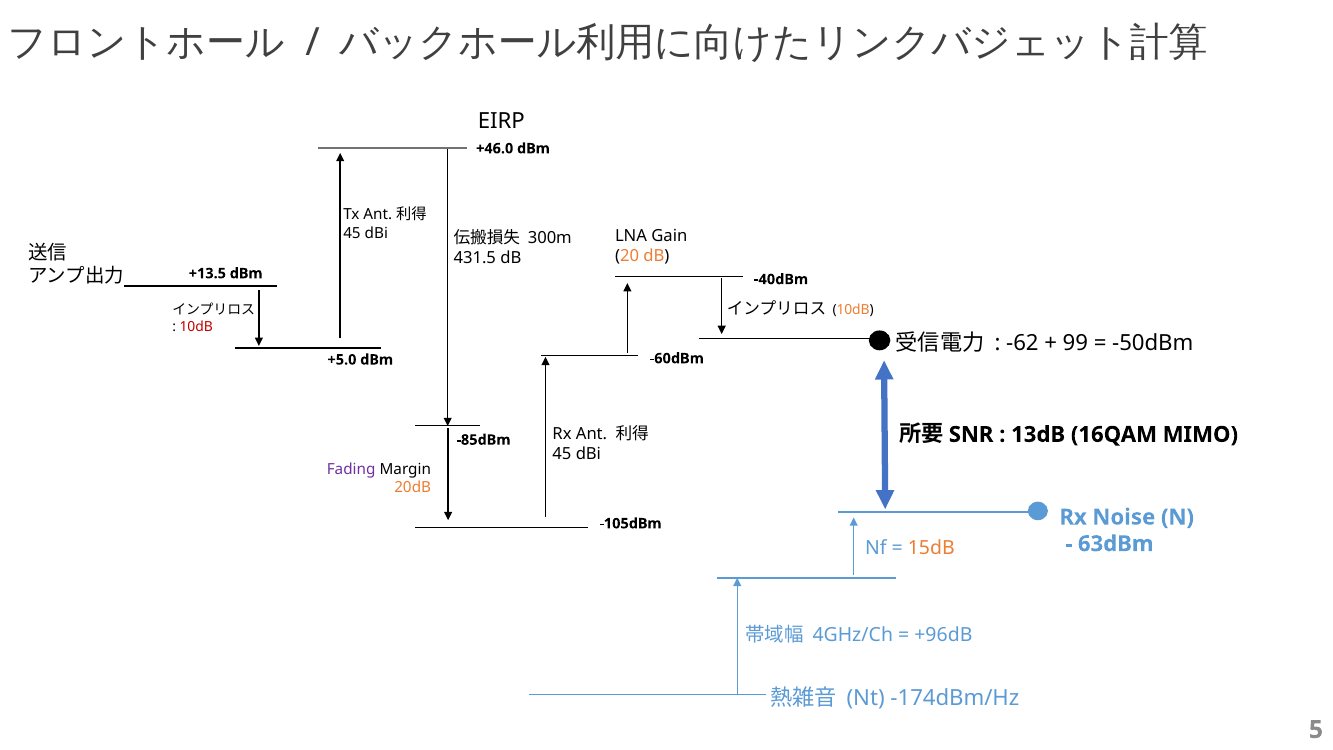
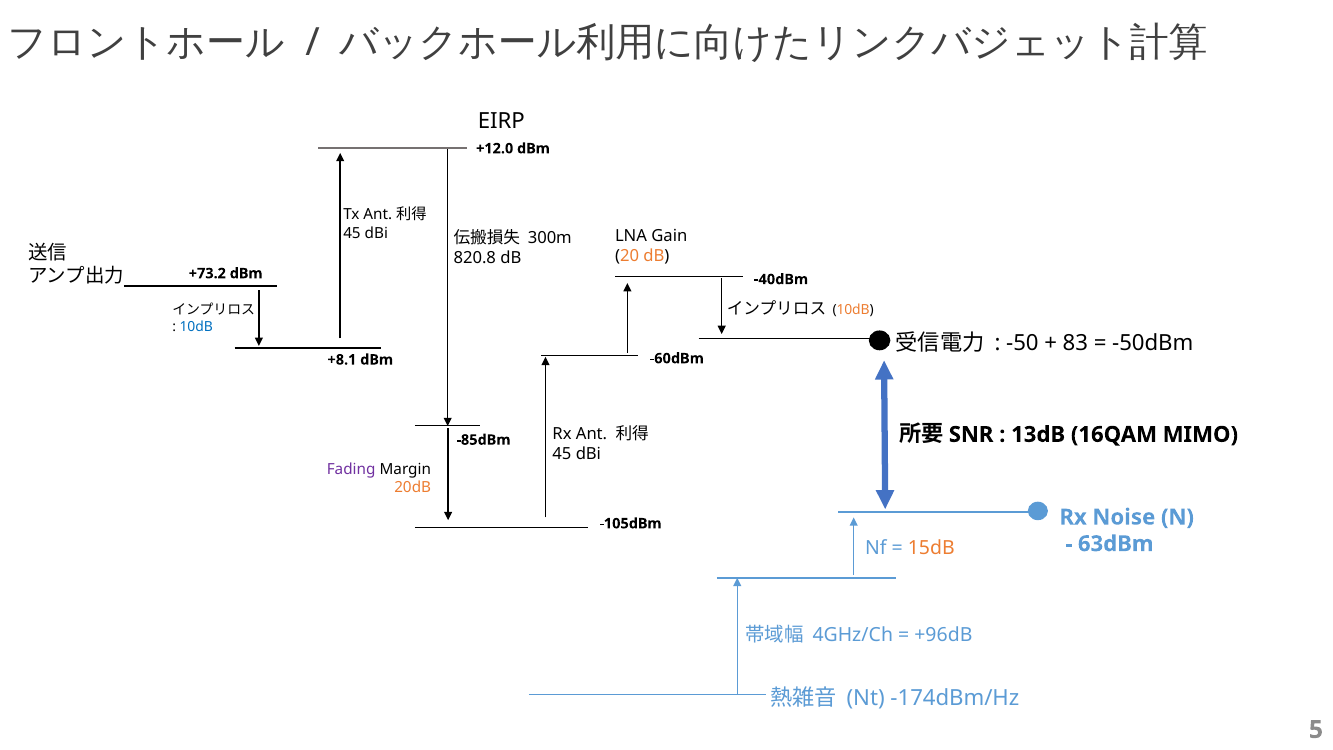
+46.0: +46.0 -> +12.0 (495, 149)
431.5: 431.5 -> 820.8 (475, 258)
+13.5: +13.5 -> +73.2 (207, 273)
10dB colour: red -> blue (196, 327)
-62: -62 -> -50 (1022, 343)
99: 99 -> 83 (1075, 343)
+5.0: +5.0 -> +8.1 (342, 360)
